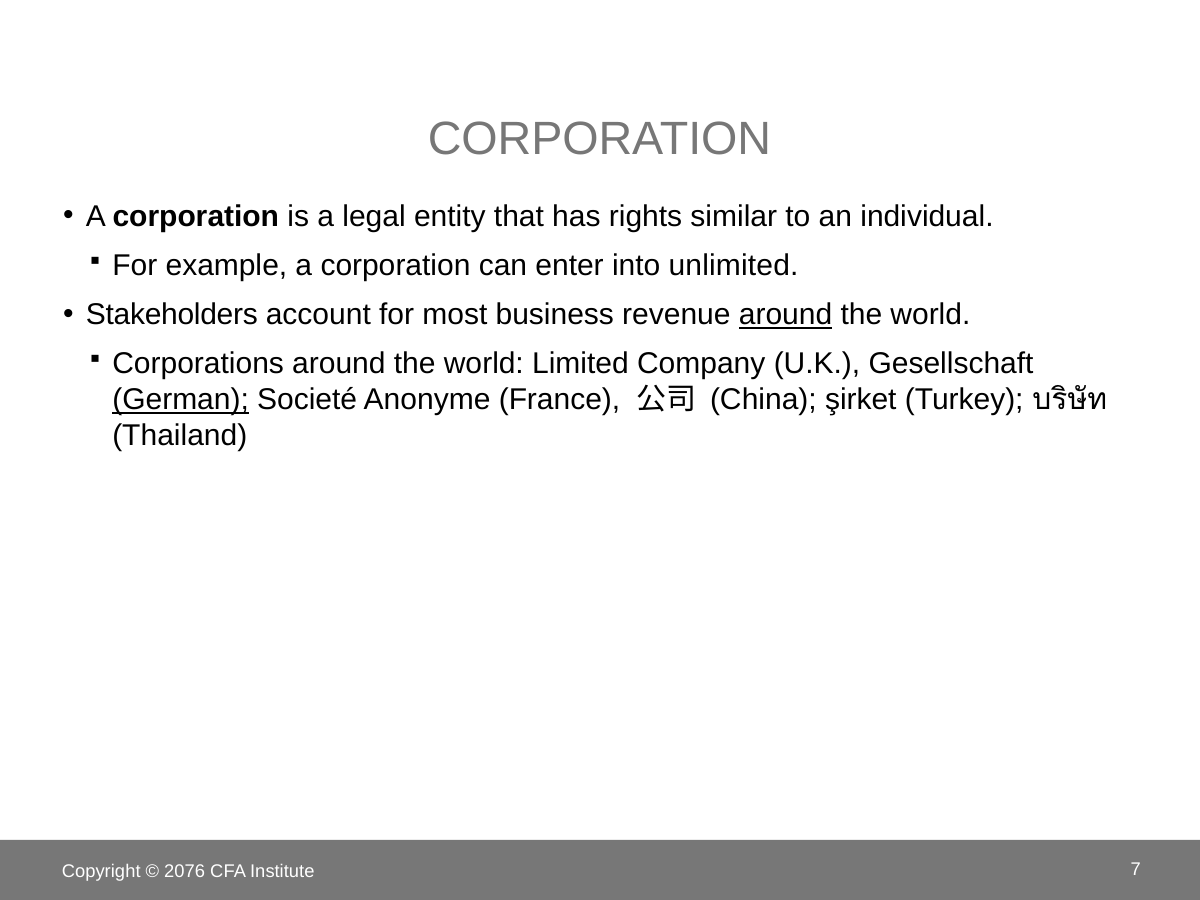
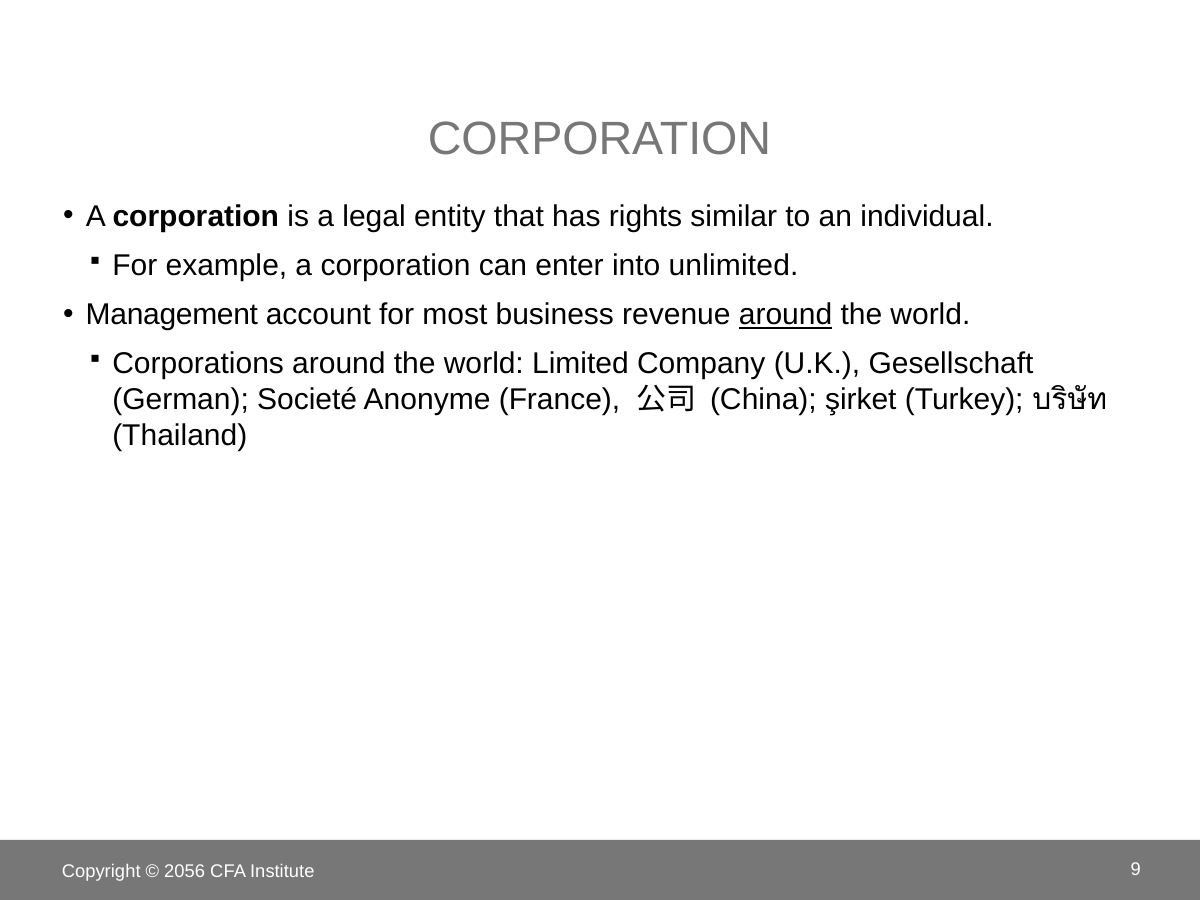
Stakeholders: Stakeholders -> Management (172, 315)
German underline: present -> none (181, 400)
2076: 2076 -> 2056 (185, 871)
7: 7 -> 9 (1136, 870)
